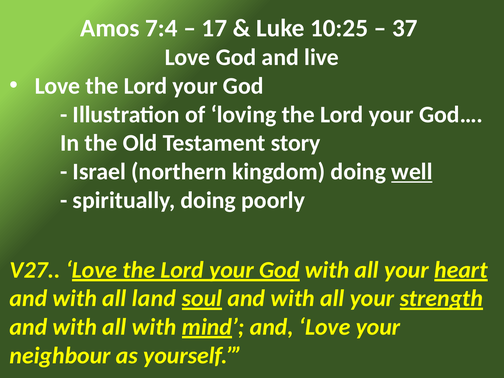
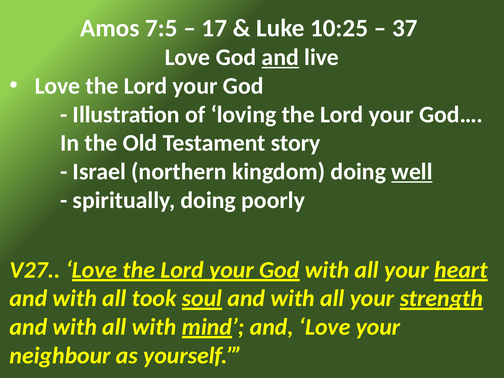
7:4: 7:4 -> 7:5 (161, 28)
and underline: none -> present (280, 57)
land: land -> took (154, 298)
